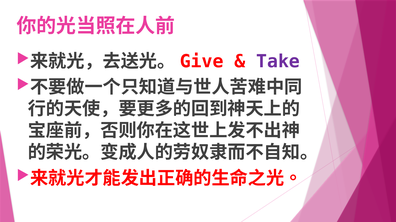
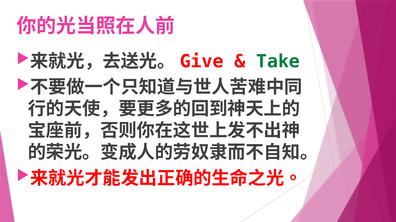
Take colour: purple -> green (278, 62)
